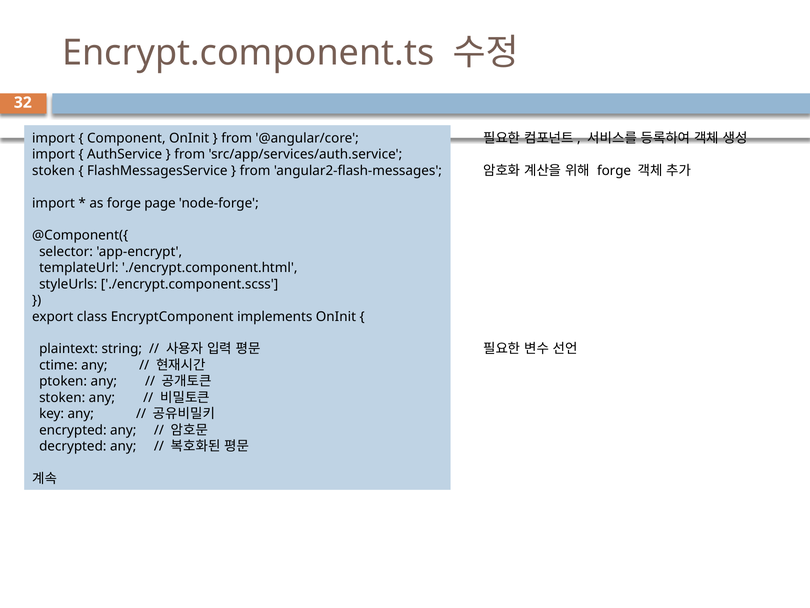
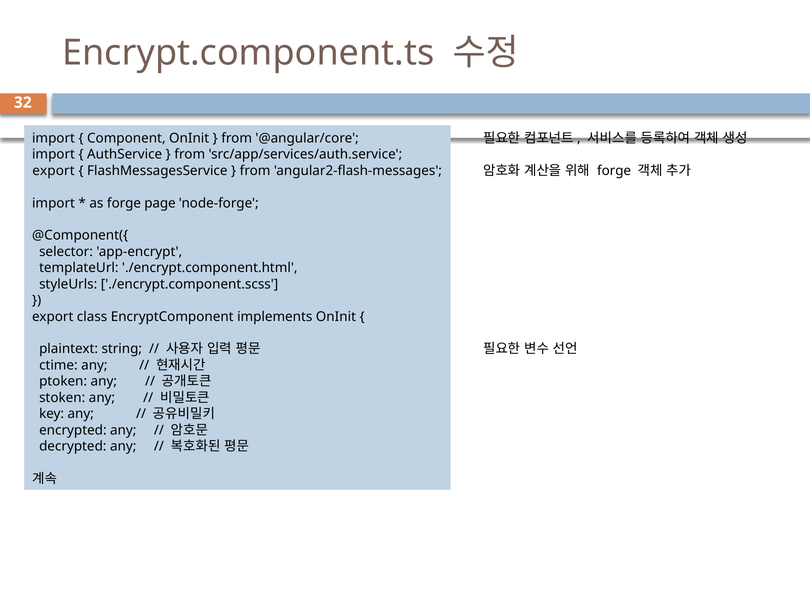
stoken: stoken -> export (53, 171)
